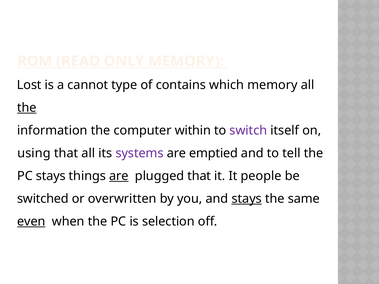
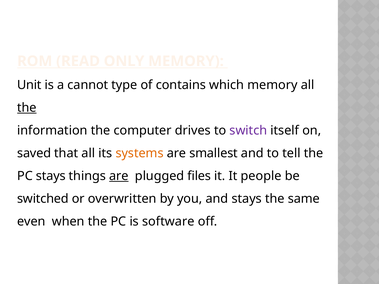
Lost: Lost -> Unit (29, 85)
within: within -> drives (193, 131)
using: using -> saved (34, 153)
systems colour: purple -> orange (140, 153)
emptied: emptied -> smallest (214, 153)
plugged that: that -> files (199, 176)
stays underline: present -> none (247, 199)
even underline: present -> none (31, 222)
selection: selection -> software (168, 222)
